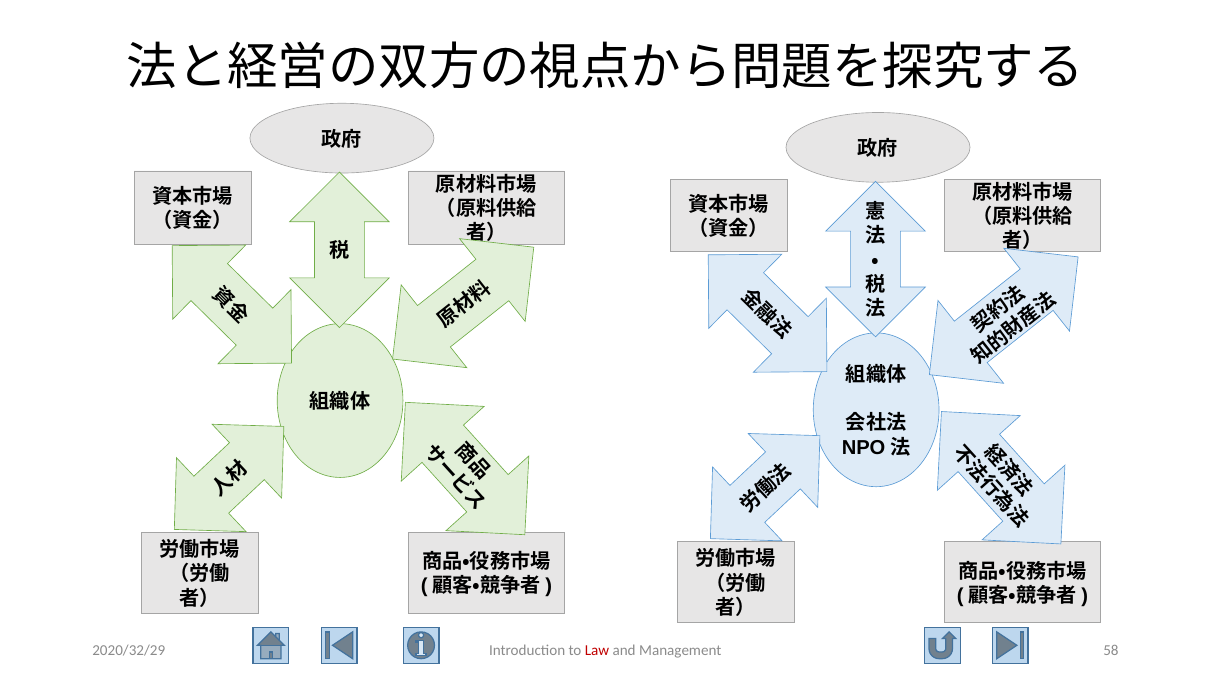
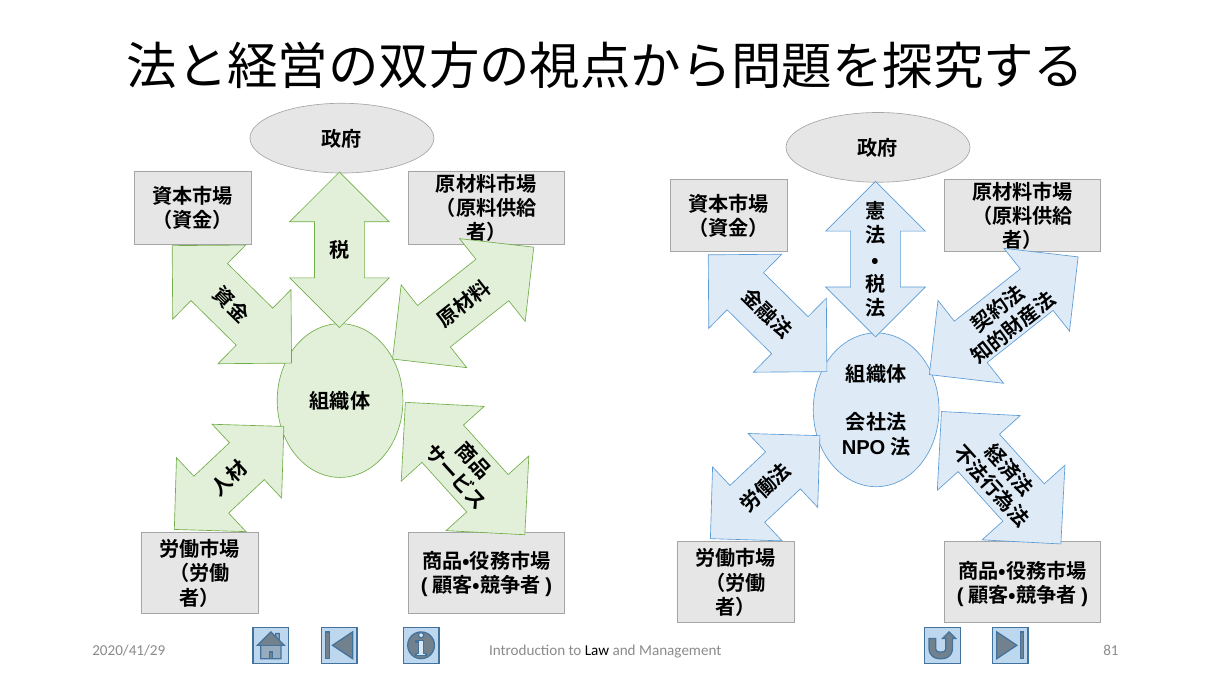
2020/32/29: 2020/32/29 -> 2020/41/29 (129, 651)
Law colour: red -> black (597, 651)
58: 58 -> 81 (1111, 650)
